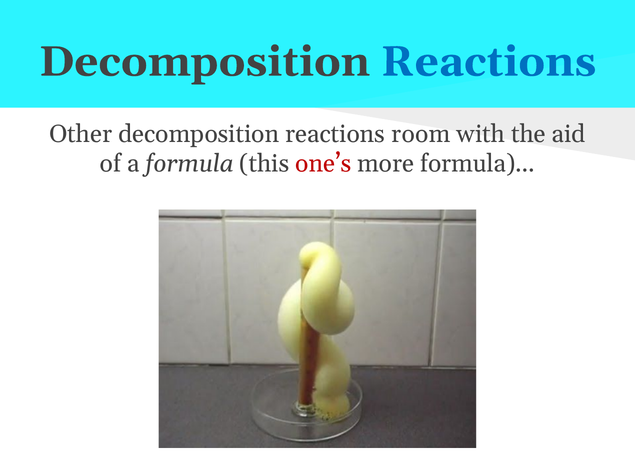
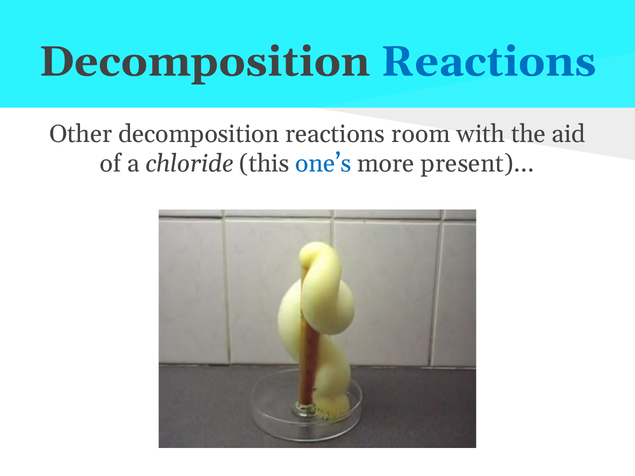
a formula: formula -> chloride (190, 164)
one’s colour: red -> blue (323, 164)
more formula: formula -> present (477, 164)
